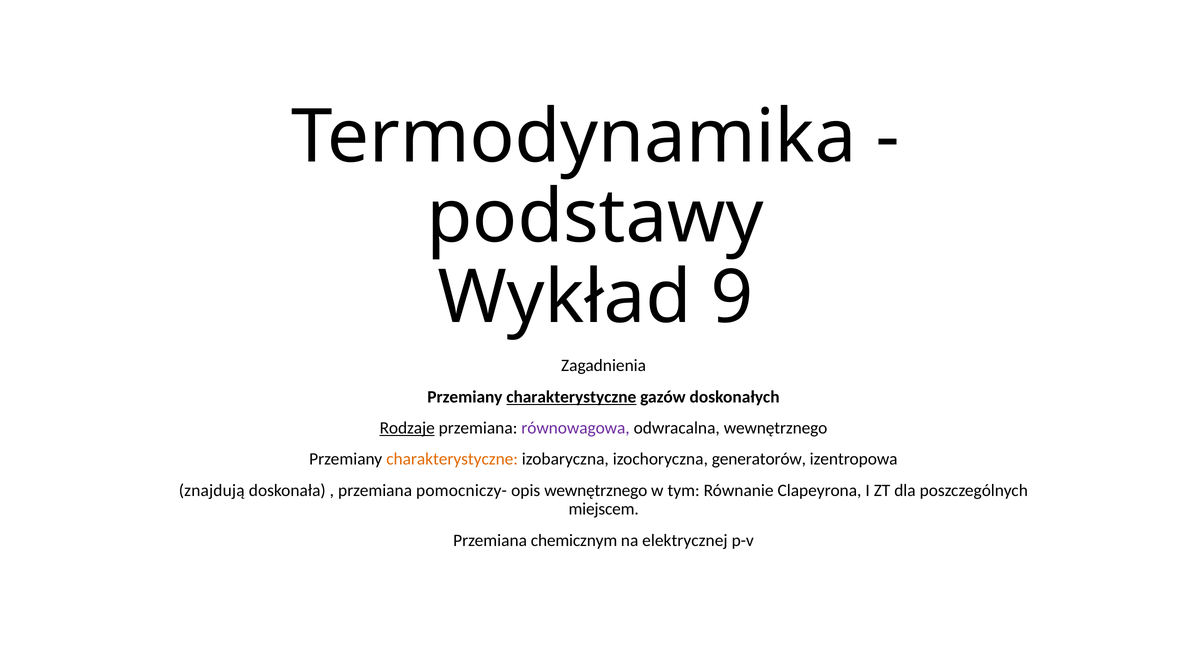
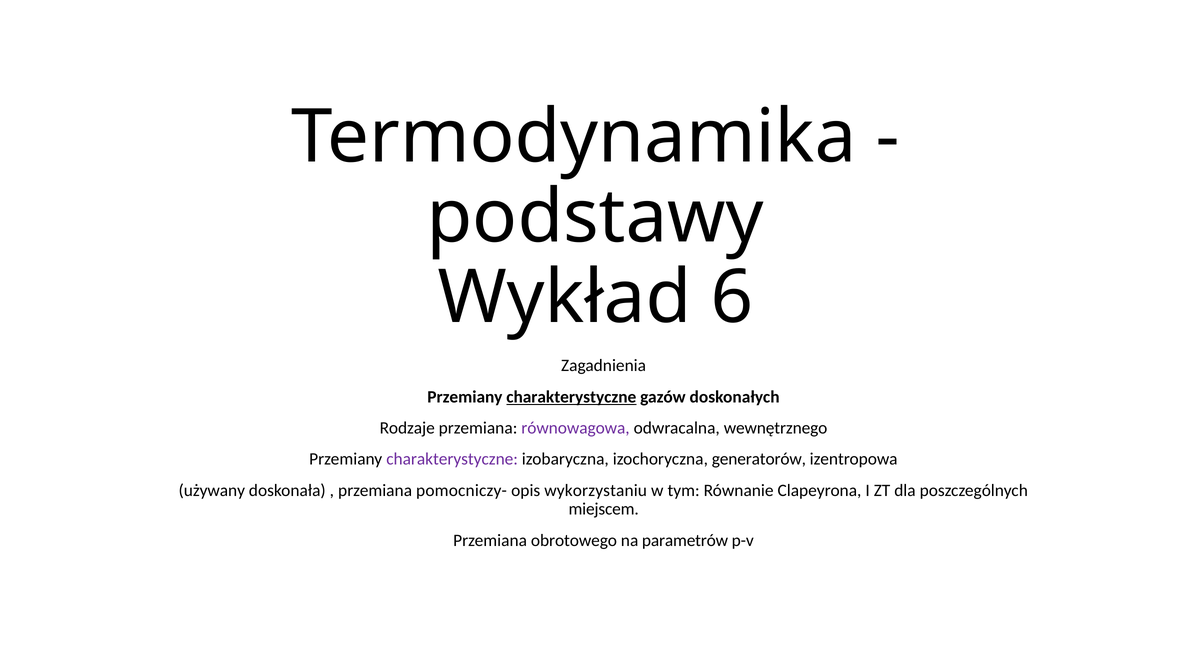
9: 9 -> 6 (732, 298)
Rodzaje underline: present -> none (407, 428)
charakterystyczne colour: orange -> purple (452, 459)
znajdują: znajdują -> używany (212, 490)
opis wewnętrznego: wewnętrznego -> wykorzystaniu (596, 490)
chemicznym: chemicznym -> obrotowego (574, 540)
elektrycznej: elektrycznej -> parametrów (685, 540)
